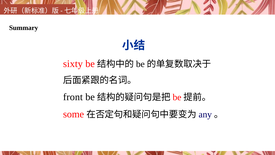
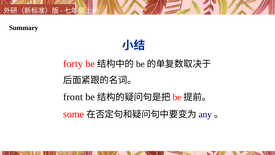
sixty: sixty -> forty (73, 64)
